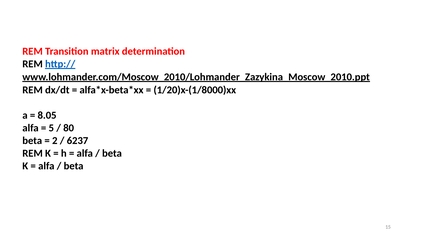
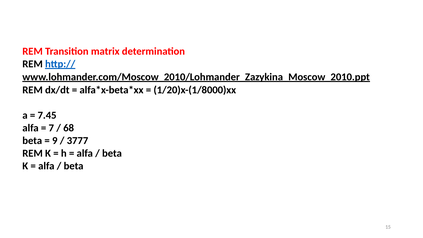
8.05: 8.05 -> 7.45 (47, 115)
5: 5 -> 7 (51, 128)
80: 80 -> 68 (69, 128)
2: 2 -> 9 (55, 141)
6237: 6237 -> 3777 (77, 141)
